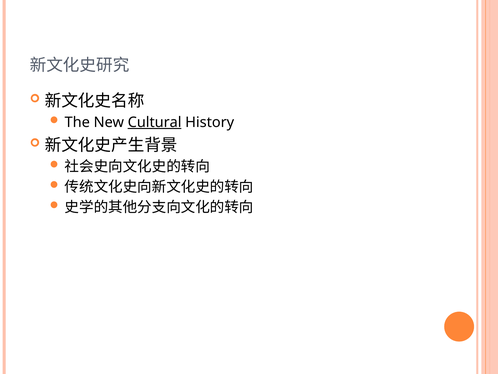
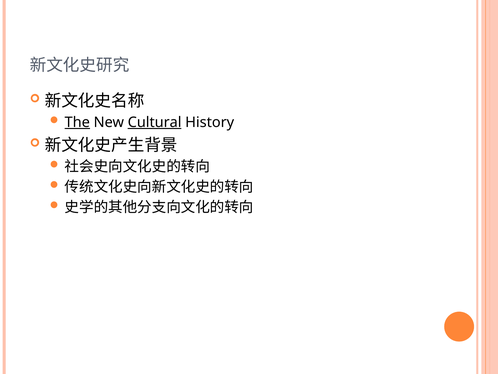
The underline: none -> present (77, 122)
